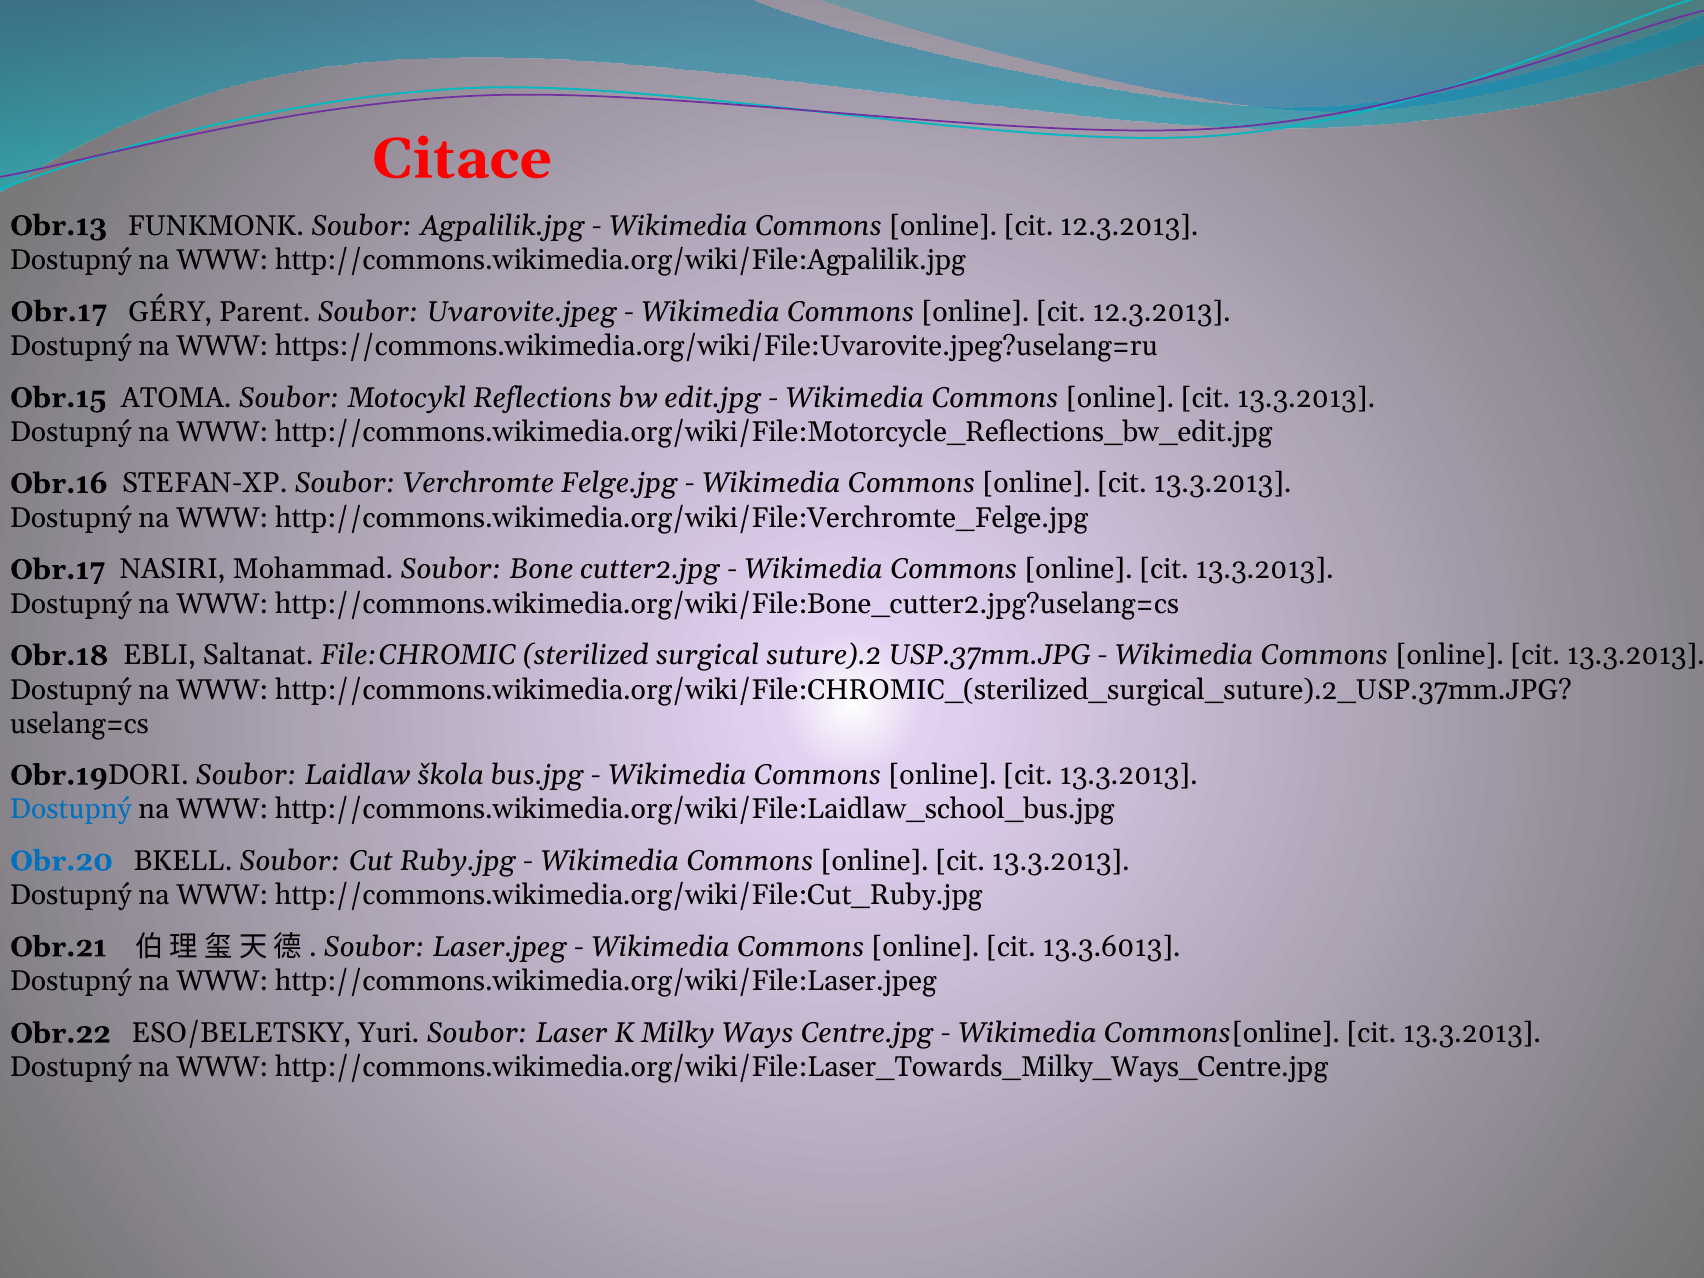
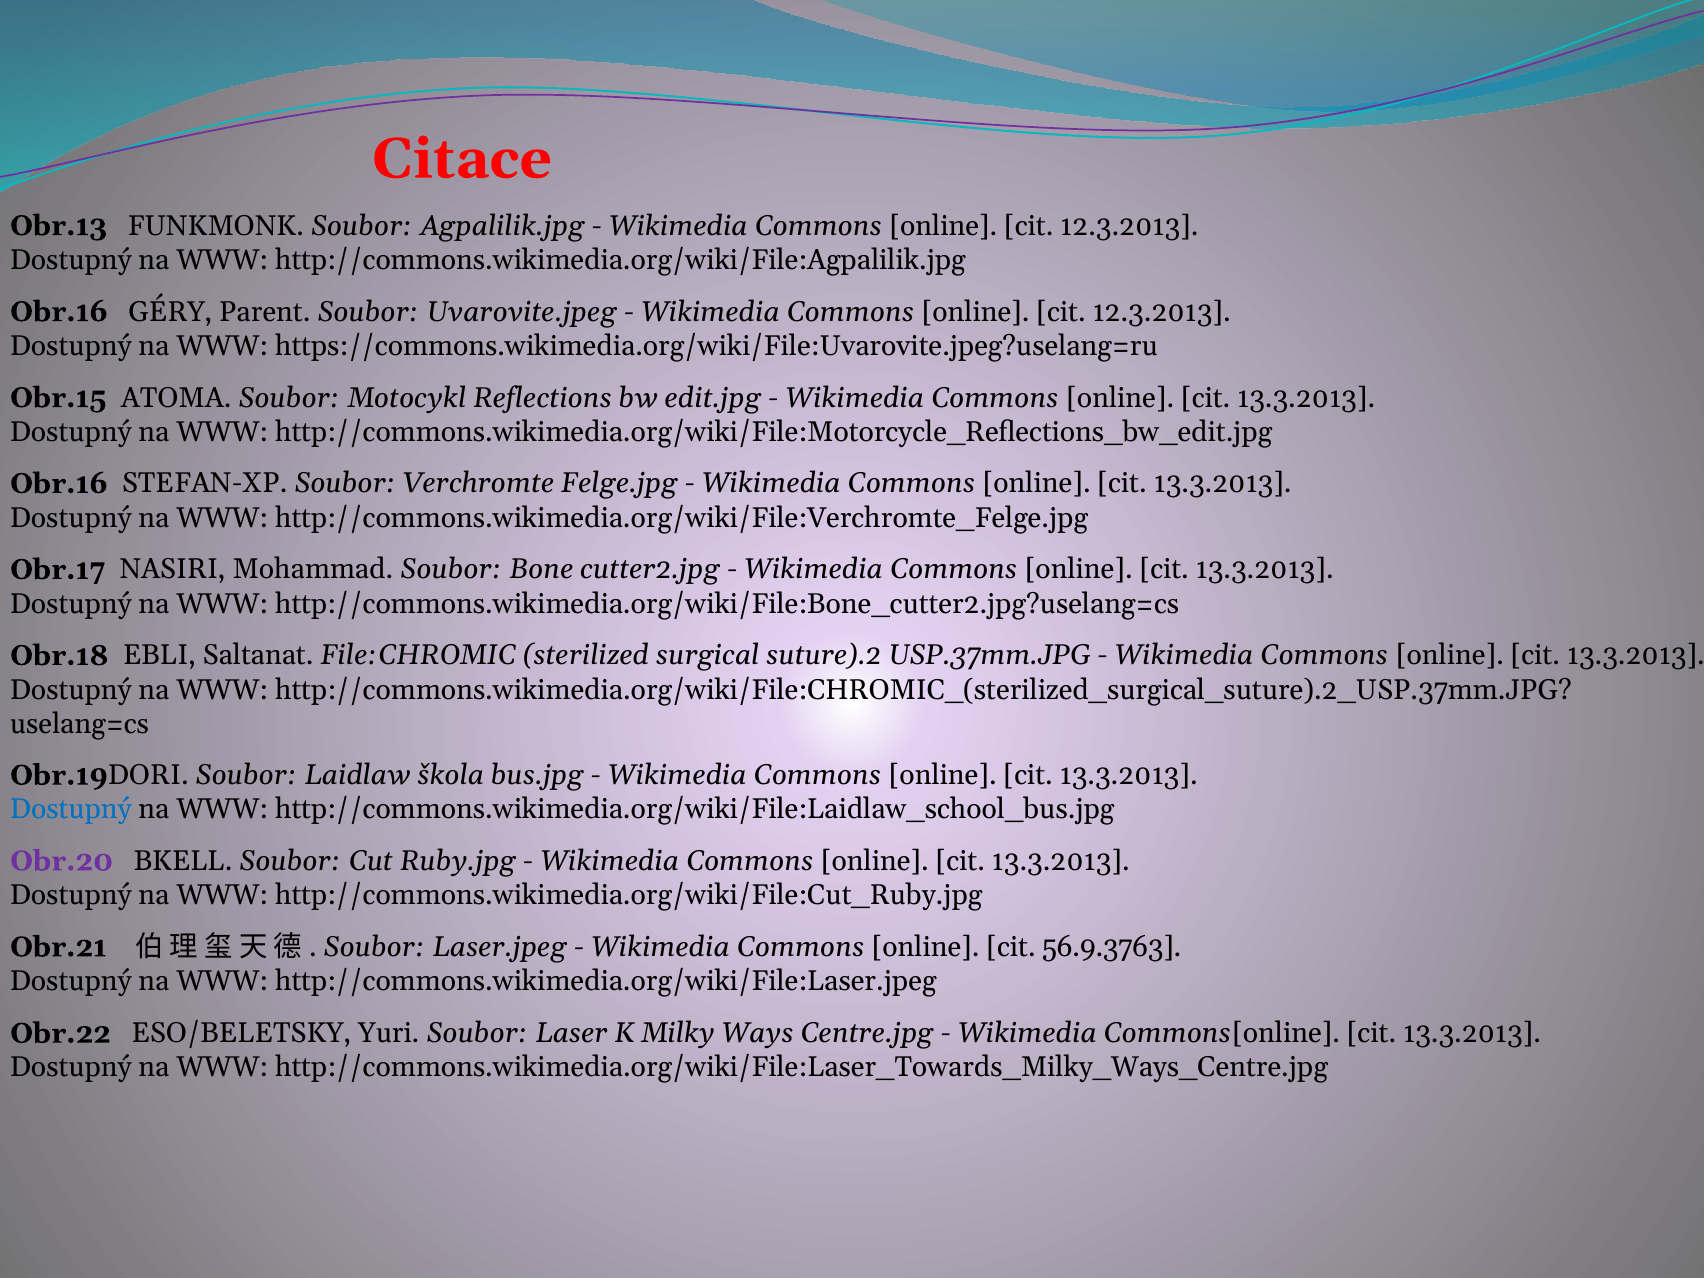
Obr.17: Obr.17 -> Obr.16 (59, 312)
Obr.20 colour: blue -> purple (61, 861)
13.3.6013: 13.3.6013 -> 56.9.3763 (1112, 947)
